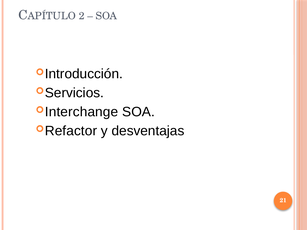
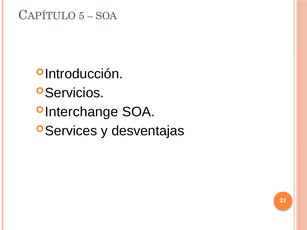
2: 2 -> 5 (82, 16)
Refactor: Refactor -> Services (71, 131)
